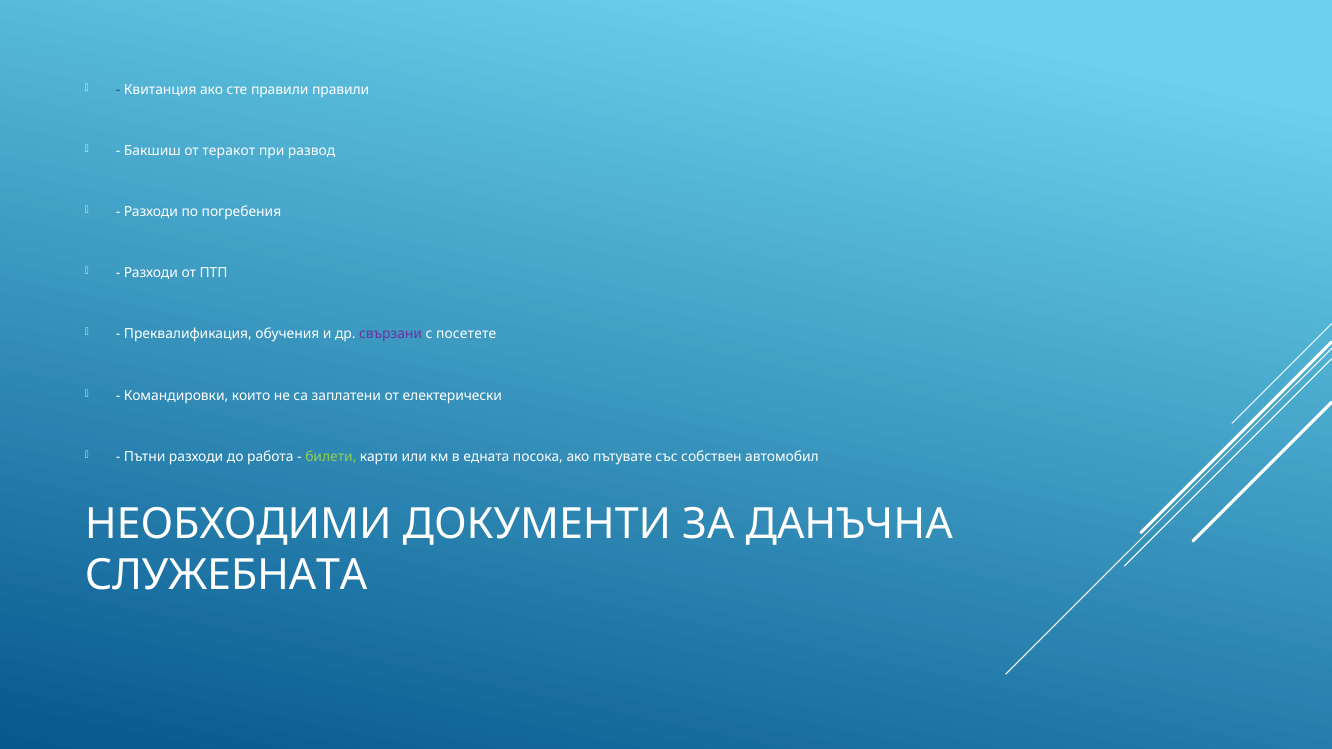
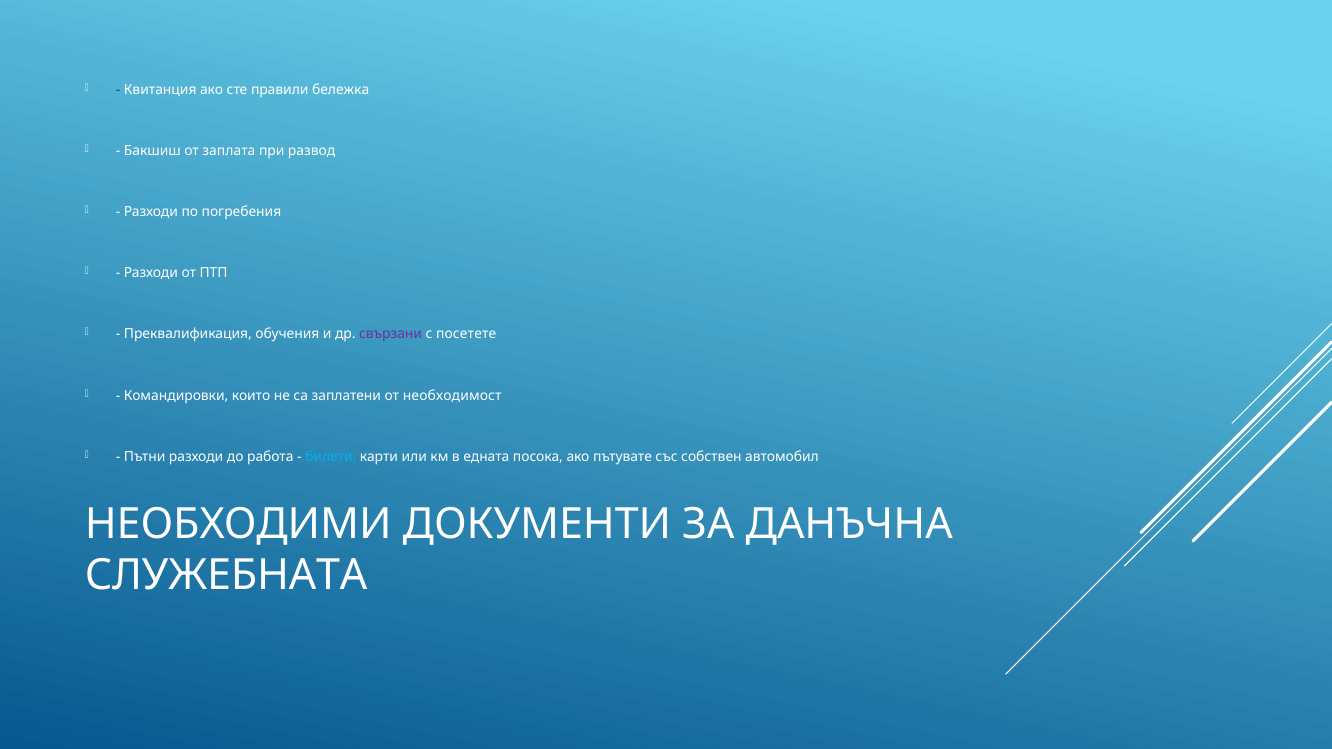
правили правили: правили -> бележка (341, 90)
теракот: теракот -> заплата (229, 151)
електерически: електерически -> необходимост (452, 396)
билети colour: light green -> light blue (331, 457)
